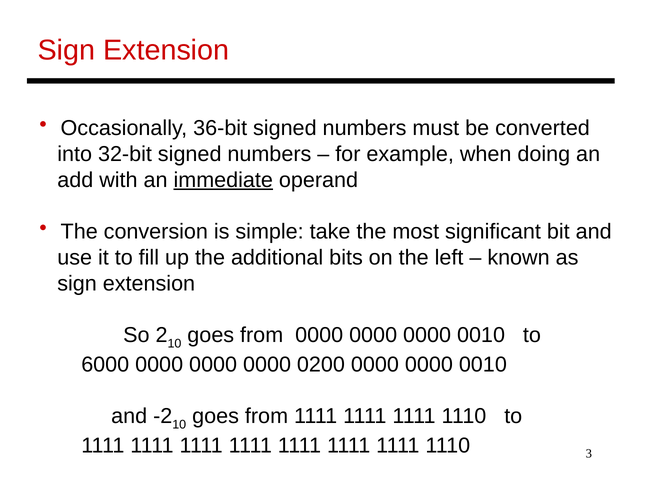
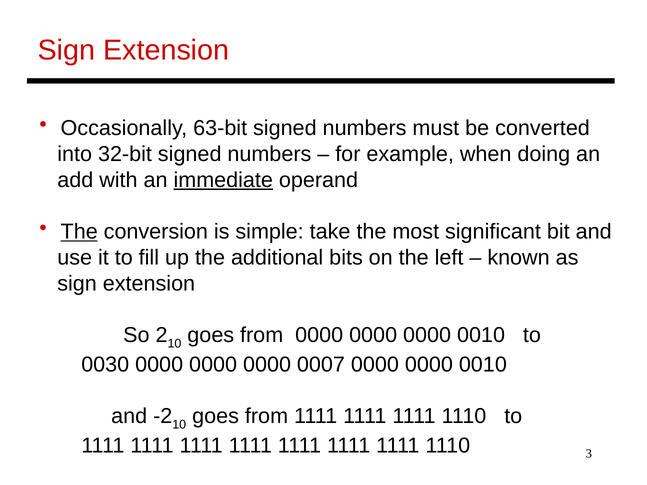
36-bit: 36-bit -> 63-bit (220, 128)
The underline: none -> present (79, 232)
6000: 6000 -> 0030 (105, 365)
0200: 0200 -> 0007 (321, 365)
